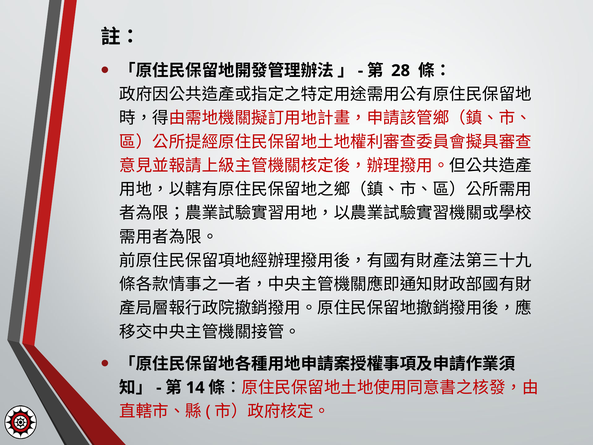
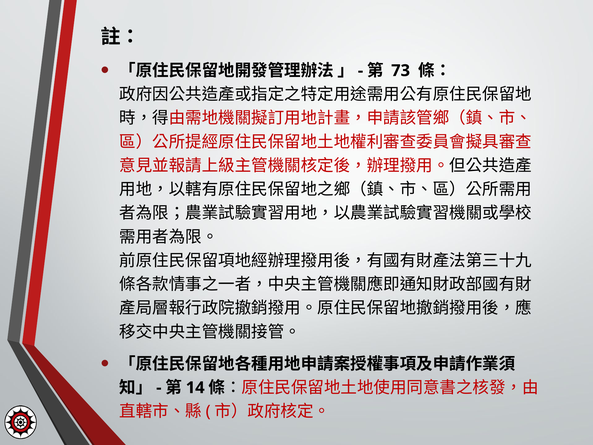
28: 28 -> 73 (401, 71)
